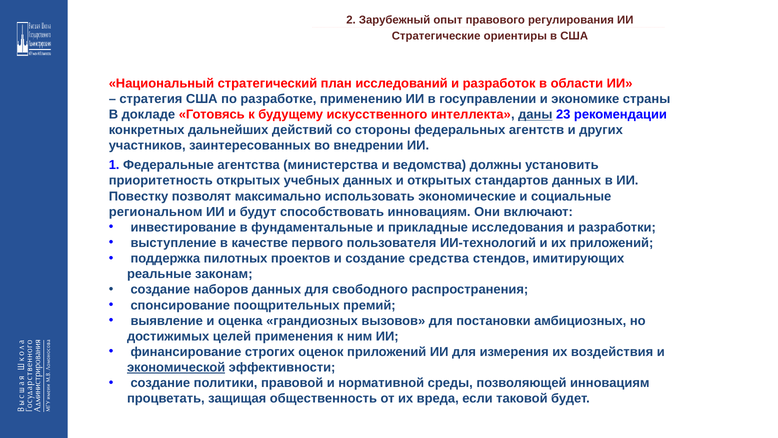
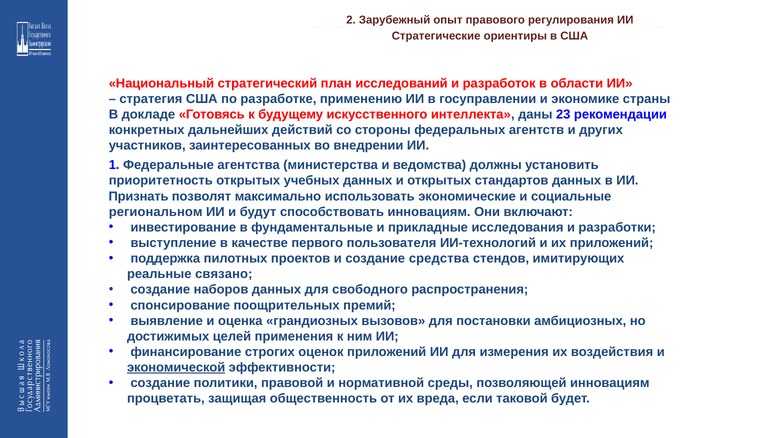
даны underline: present -> none (535, 114)
Повестку: Повестку -> Признать (139, 196)
законам: законам -> связано (224, 274)
